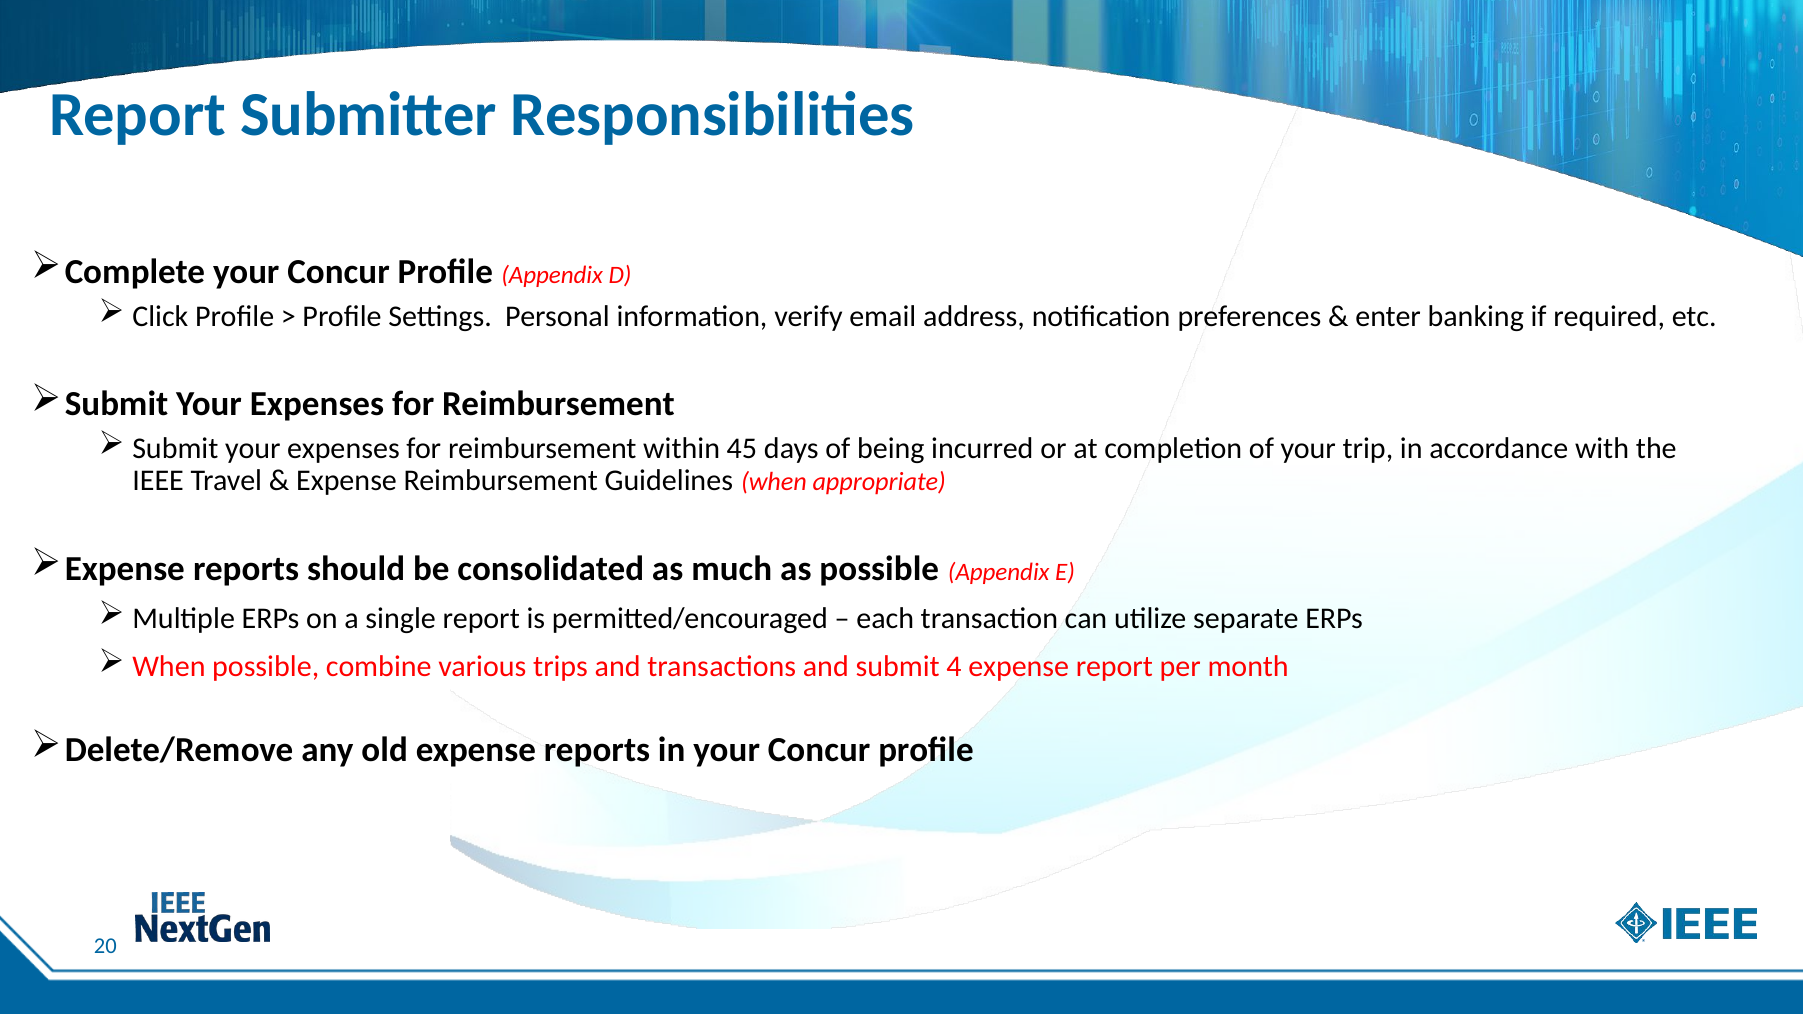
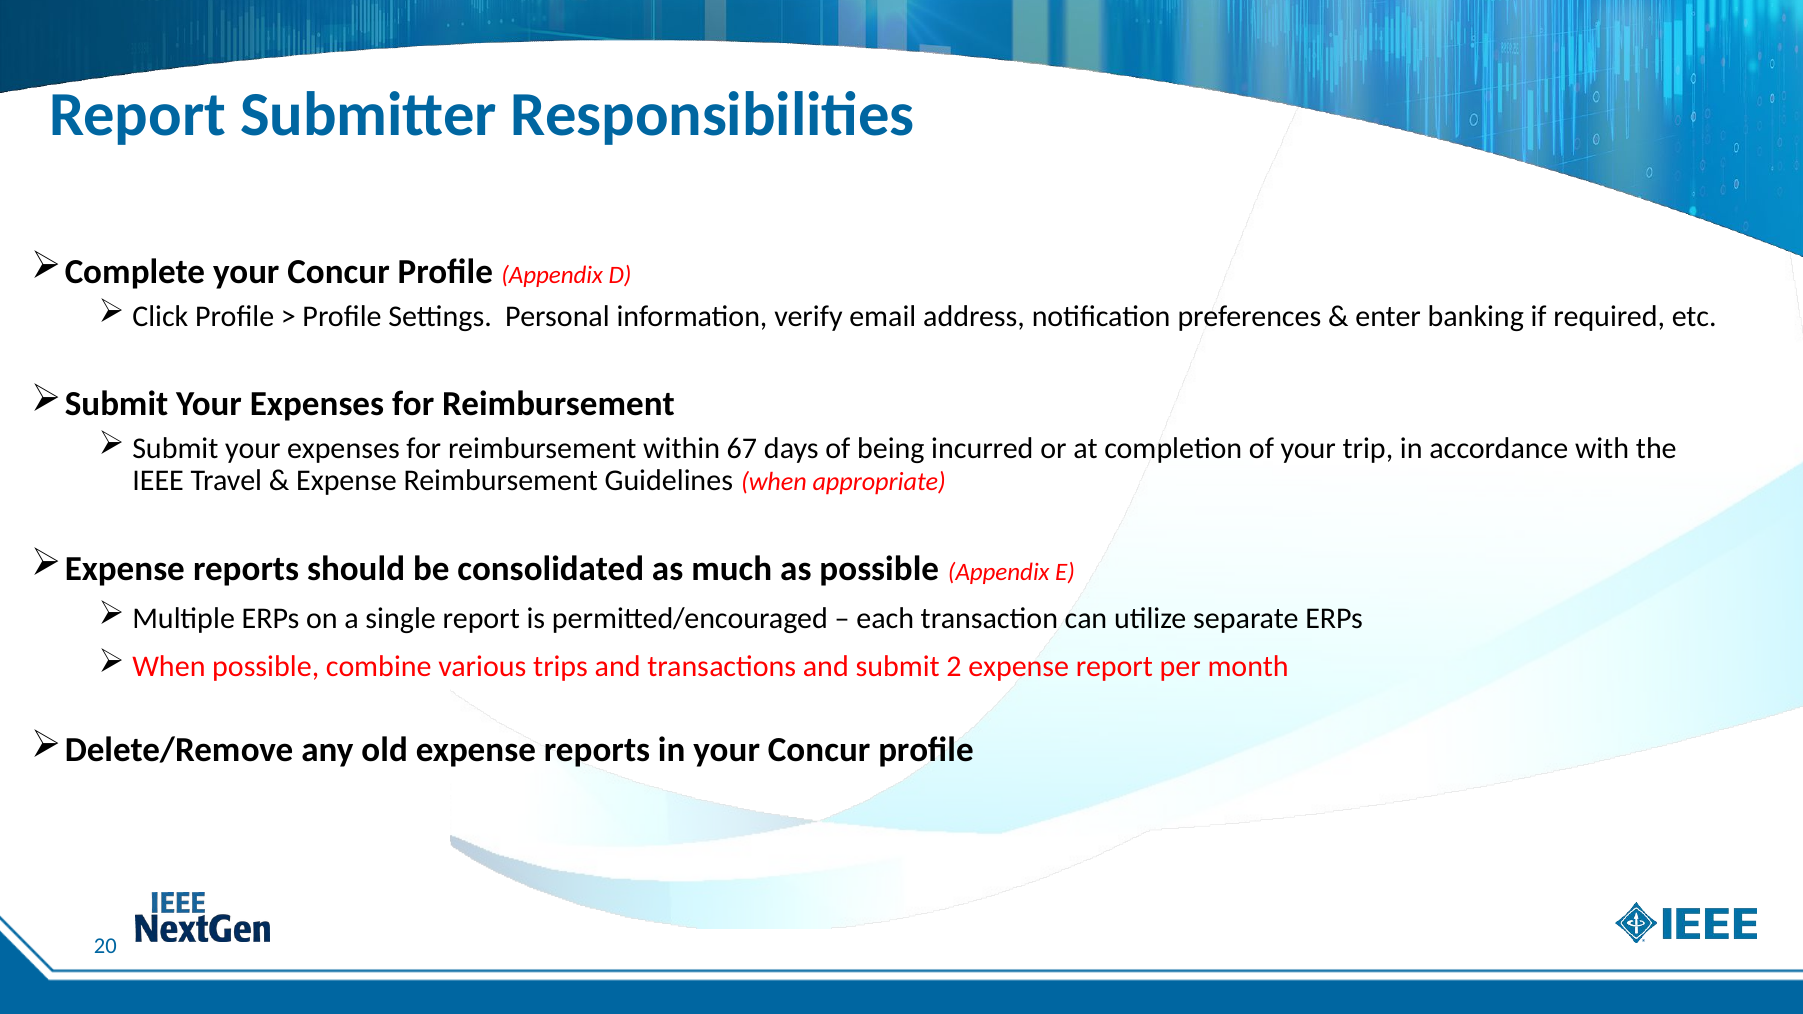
45: 45 -> 67 (742, 449)
4: 4 -> 2 (954, 666)
